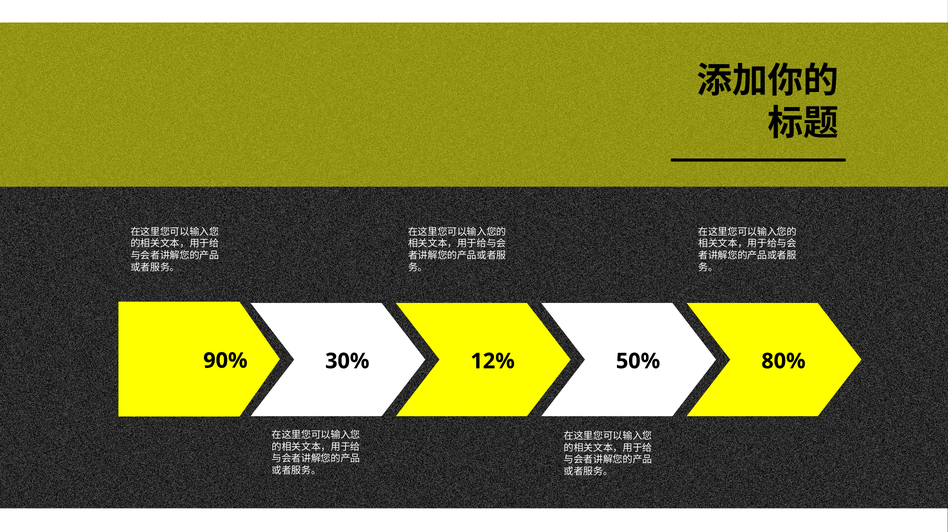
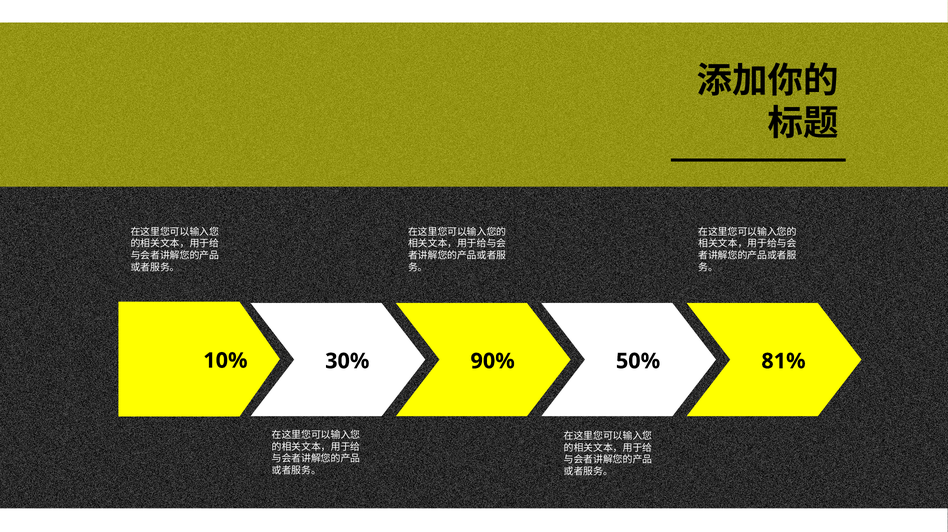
90%: 90% -> 10% (225, 361)
12%: 12% -> 90% (493, 361)
80%: 80% -> 81% (783, 361)
